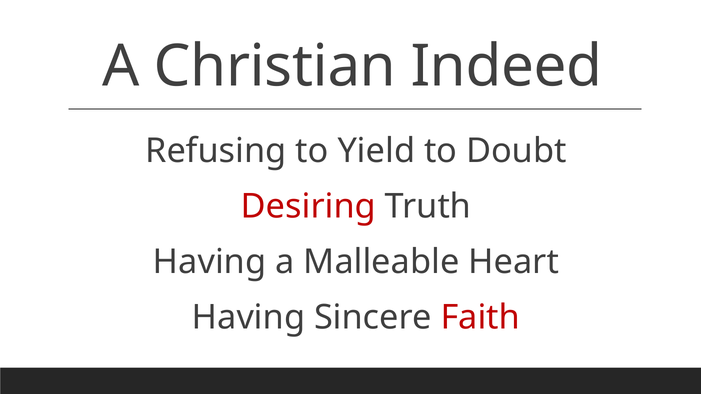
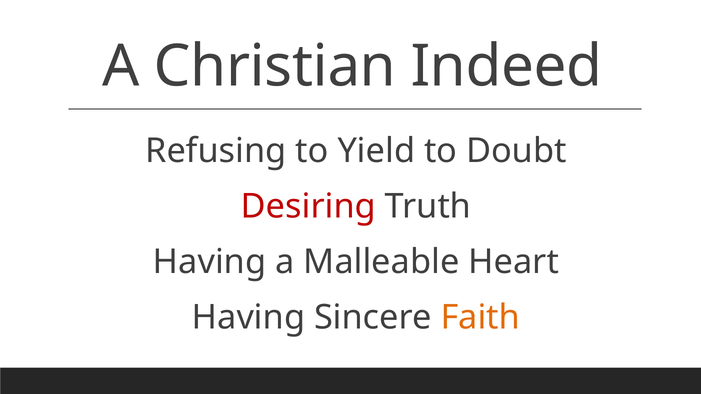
Faith colour: red -> orange (480, 318)
